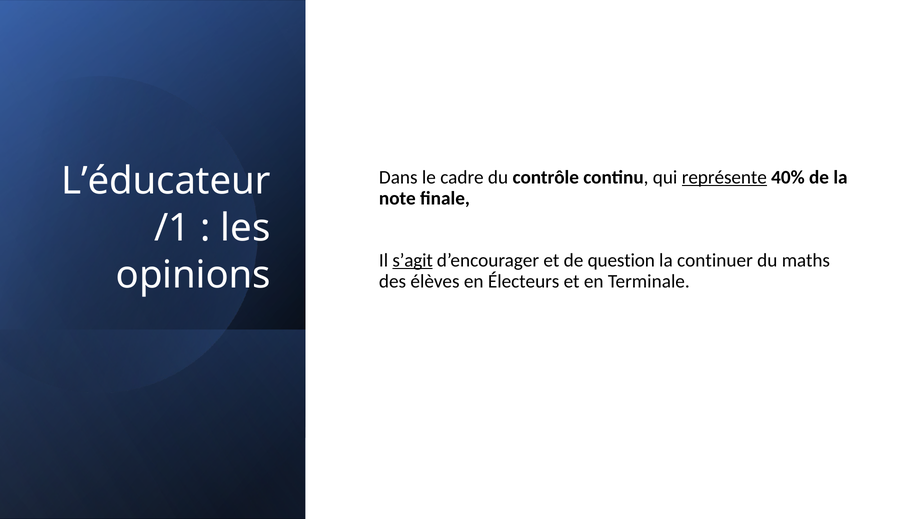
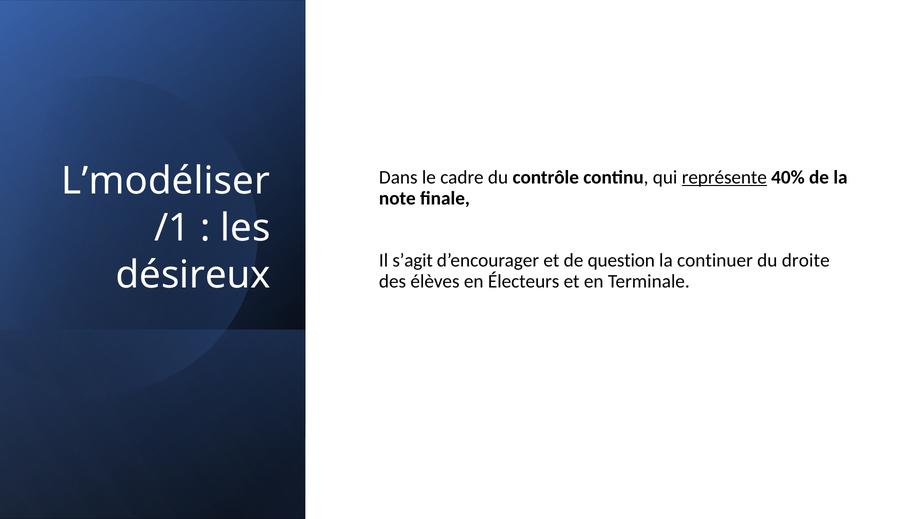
L’éducateur: L’éducateur -> L’modéliser (166, 181)
s’agit underline: present -> none (413, 260)
maths: maths -> droite (806, 260)
opinions: opinions -> désireux (193, 275)
